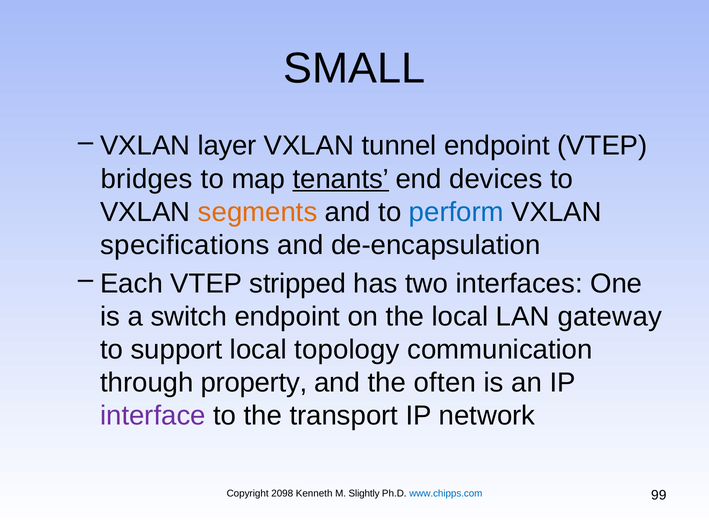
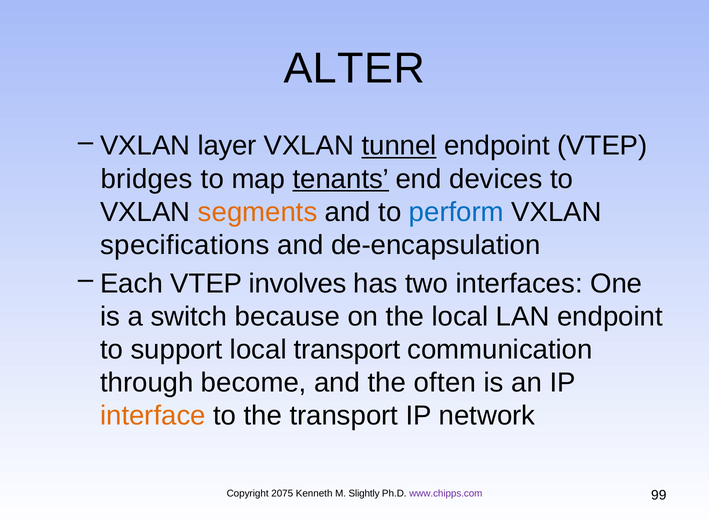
SMALL: SMALL -> ALTER (354, 69)
tunnel underline: none -> present (399, 146)
stripped: stripped -> involves (298, 284)
switch endpoint: endpoint -> because (287, 317)
LAN gateway: gateway -> endpoint (610, 317)
local topology: topology -> transport (347, 350)
property: property -> become (254, 383)
interface colour: purple -> orange (153, 416)
2098: 2098 -> 2075 (282, 494)
www.chipps.com colour: blue -> purple (446, 494)
